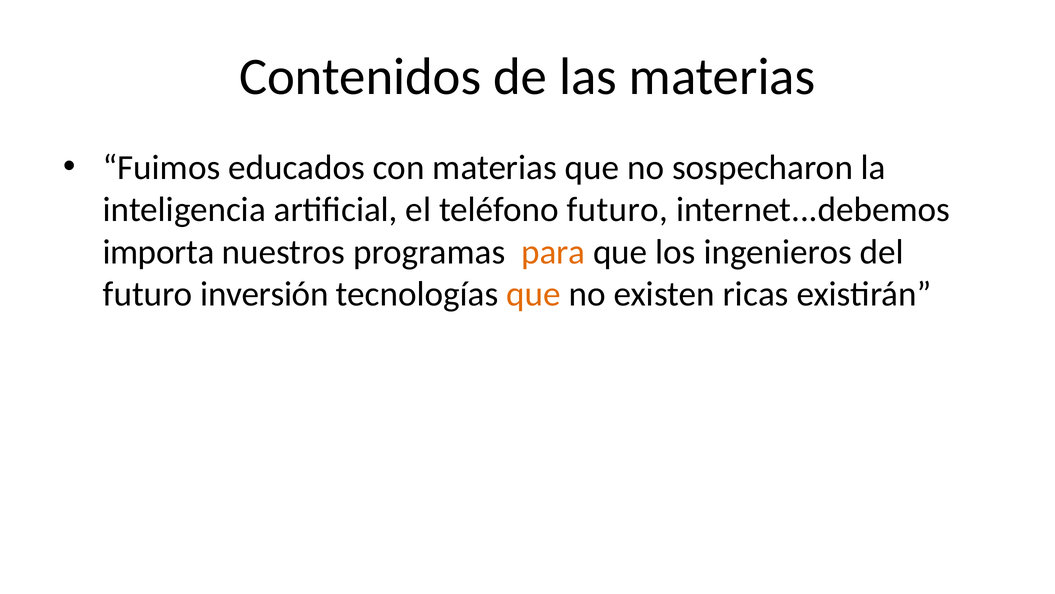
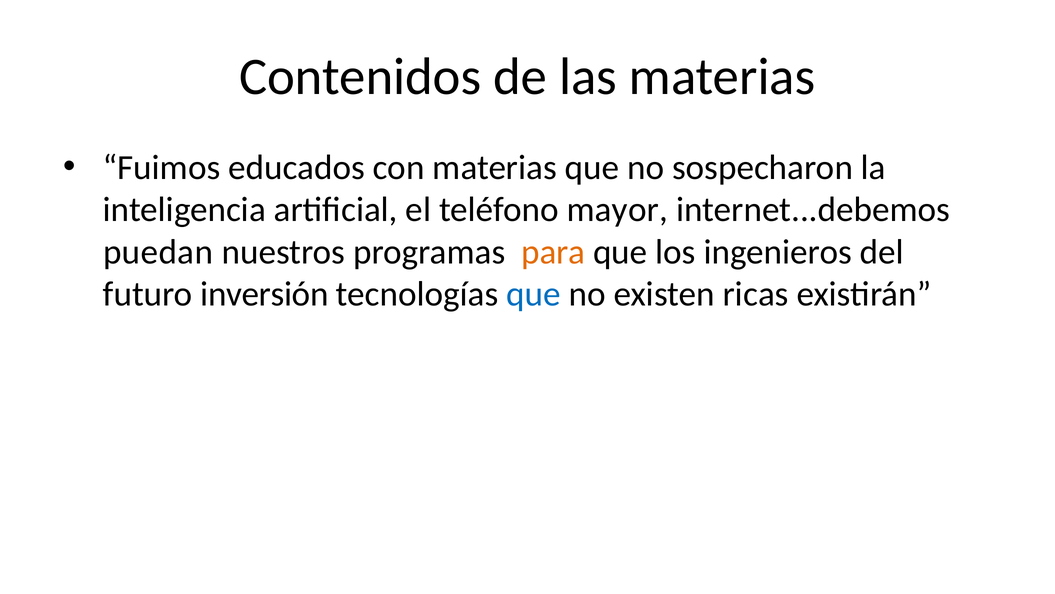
teléfono futuro: futuro -> mayor (617, 210)
importa: importa -> puedan (158, 252)
que colour: orange -> blue (534, 294)
